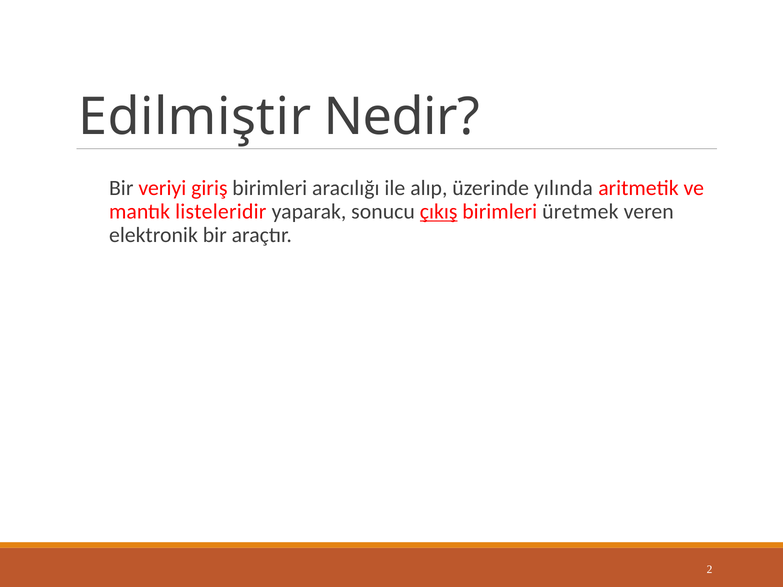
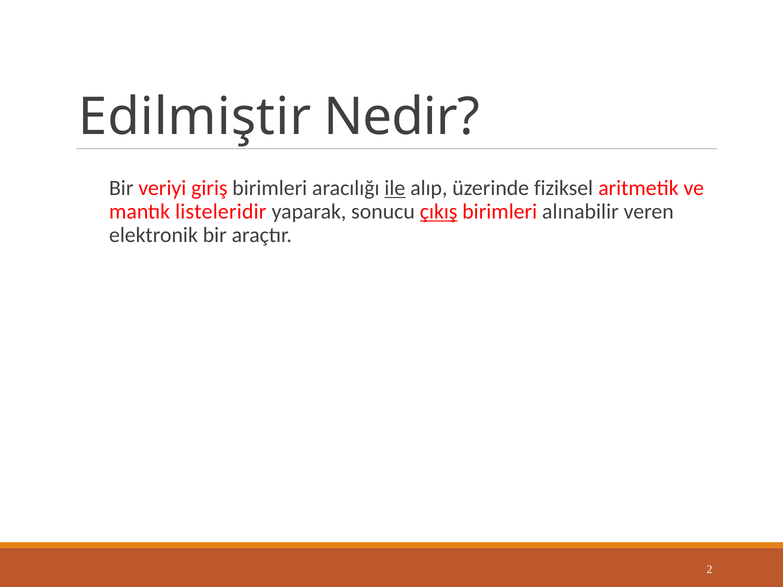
ile underline: none -> present (395, 188)
yılında: yılında -> fiziksel (564, 188)
üretmek: üretmek -> alınabilir (580, 212)
